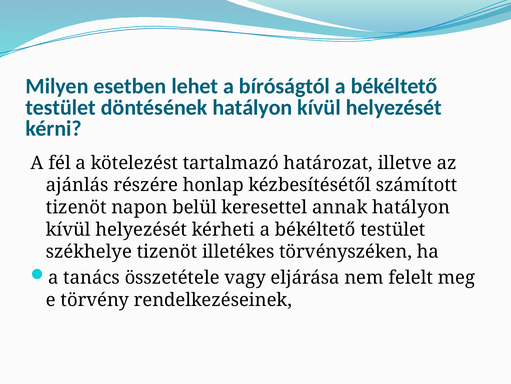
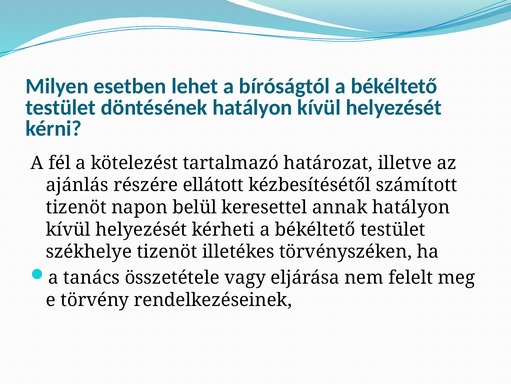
honlap: honlap -> ellátott (213, 185)
